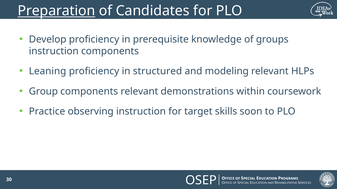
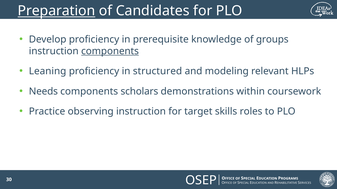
components underline: none -> present (110, 51)
Group: Group -> Needs (43, 92)
components relevant: relevant -> scholars (139, 92)
soon: soon -> roles (251, 112)
